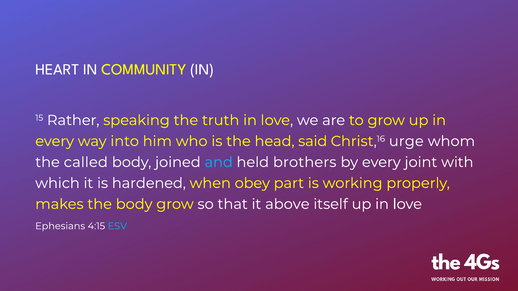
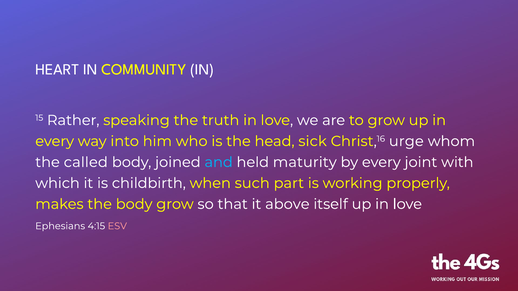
said: said -> sick (313, 141)
brothers: brothers -> maturity (305, 162)
hardened: hardened -> childbirth (149, 183)
obey: obey -> such (252, 183)
ESV colour: light blue -> pink (117, 226)
